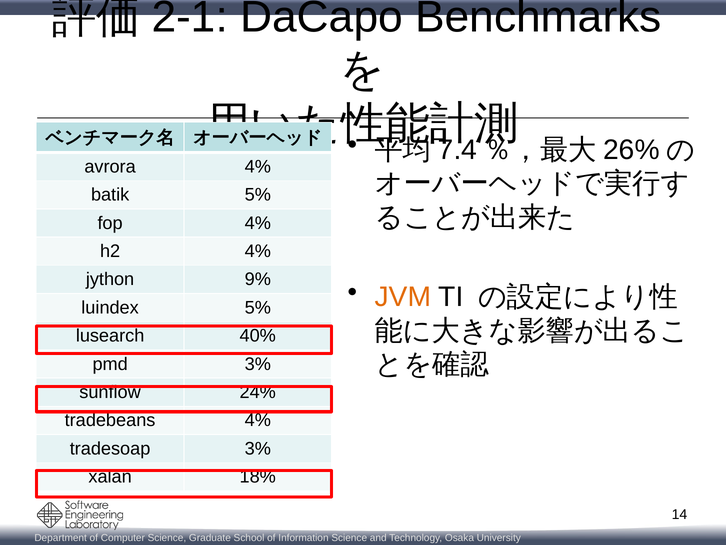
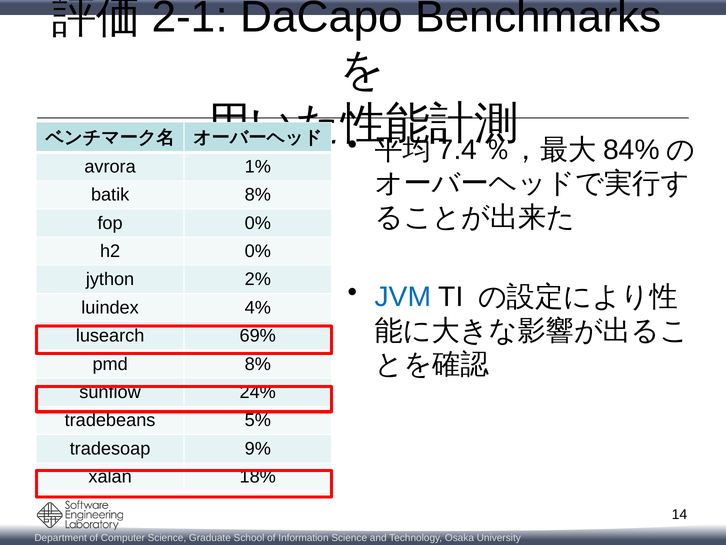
26%: 26% -> 84% (632, 150)
avrora 4%: 4% -> 1% (258, 166)
batik 5%: 5% -> 8% (258, 195)
fop 4%: 4% -> 0% (258, 223)
h2 4%: 4% -> 0% (258, 251)
9%: 9% -> 2% (258, 279)
JVM colour: orange -> blue (403, 297)
luindex 5%: 5% -> 4% (258, 307)
40%: 40% -> 69% (258, 336)
pmd 3%: 3% -> 8% (258, 364)
tradebeans 4%: 4% -> 5% (258, 420)
tradesoap 3%: 3% -> 9% (258, 448)
